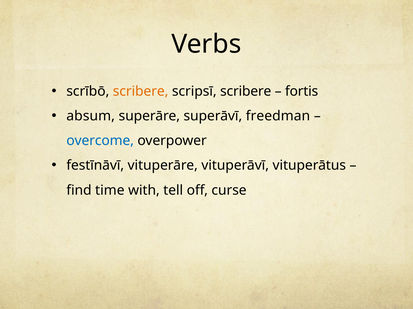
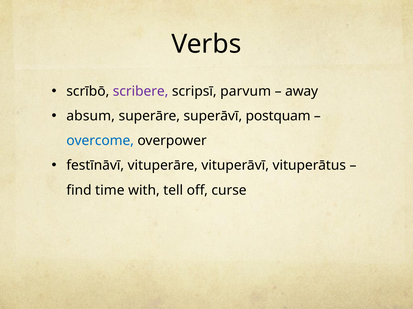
scribere colour: orange -> purple (141, 91)
scripsī scribere: scribere -> parvum (246, 91)
fortis: fortis -> away (302, 91)
freedman: freedman -> postquam (278, 116)
